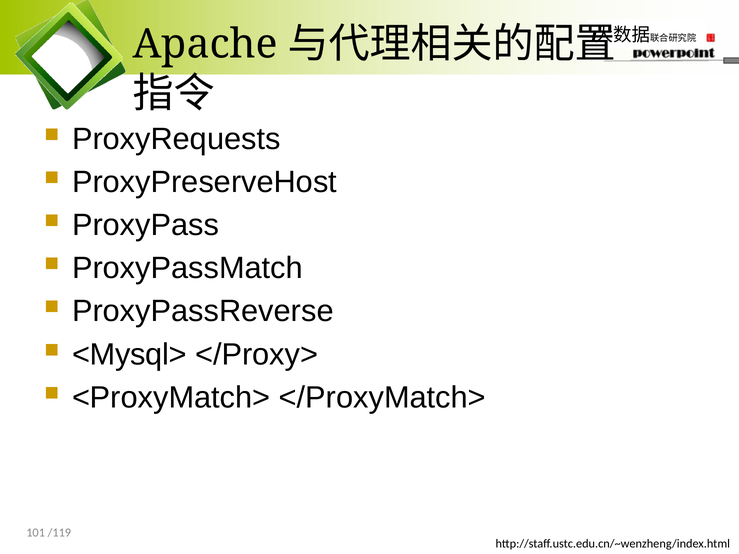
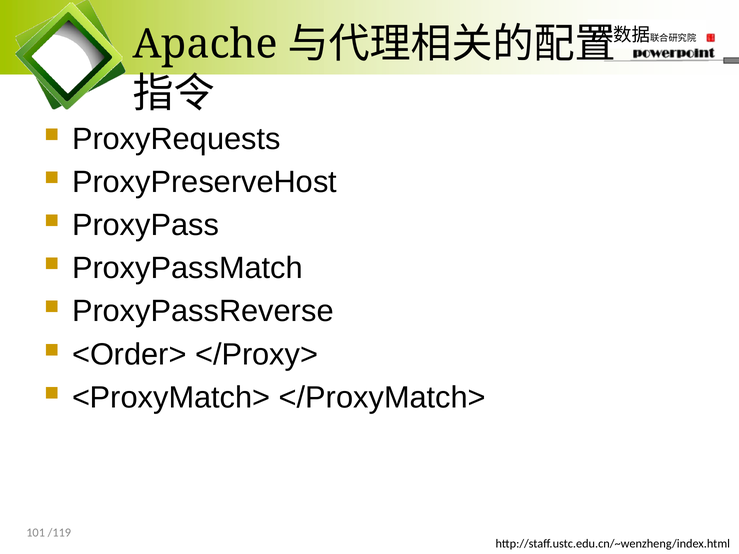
<Mysql>: <Mysql> -> <Order> (129, 355)
